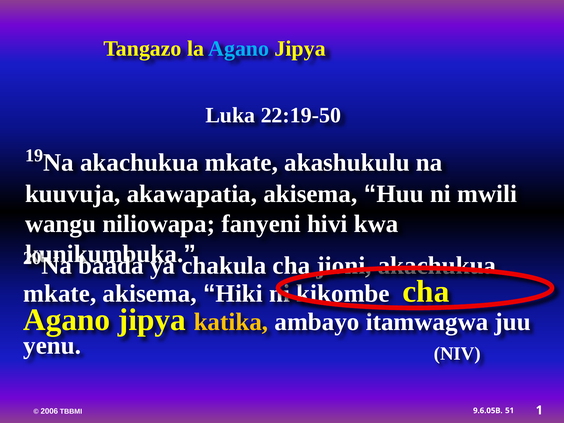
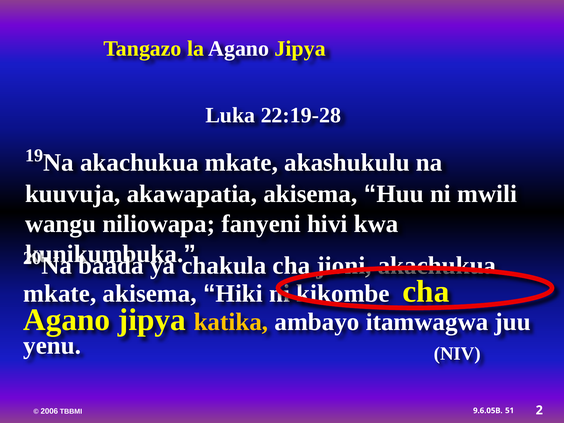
Agano colour: light blue -> white (239, 49)
22:19-50: 22:19-50 -> 22:19-28 (301, 115)
1: 1 -> 2 (539, 410)
